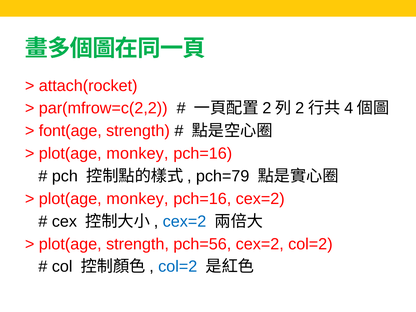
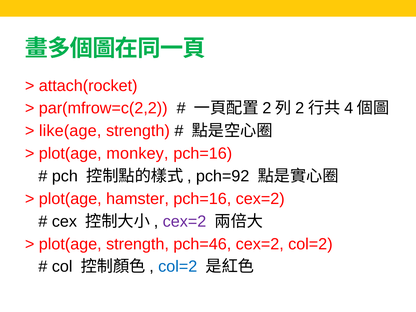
font(age: font(age -> like(age (70, 131)
pch=79: pch=79 -> pch=92 (223, 176)
monkey: monkey -> hamster (138, 199)
cex=2 colour: blue -> purple (185, 221)
pch=56: pch=56 -> pch=46 (202, 244)
